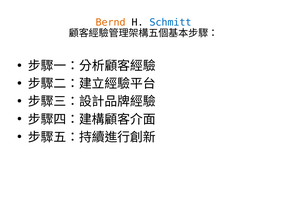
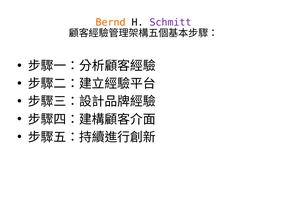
Schmitt colour: blue -> purple (170, 22)
